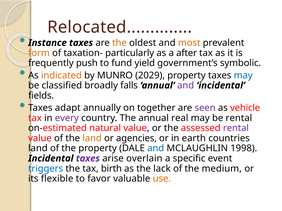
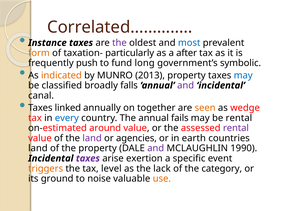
Relocated: Relocated -> Correlated (120, 27)
the colour: orange -> purple (119, 43)
most colour: orange -> blue (189, 43)
yield: yield -> long (145, 63)
2029: 2029 -> 2013 (150, 75)
fields: fields -> canal (41, 96)
adapt: adapt -> linked (68, 108)
seen colour: purple -> orange (205, 108)
vehicle: vehicle -> wedge (245, 108)
every colour: purple -> blue (67, 118)
real: real -> fails (180, 118)
natural: natural -> around (105, 128)
land colour: orange -> purple (92, 138)
and colour: blue -> purple (156, 149)
1998: 1998 -> 1990 (244, 149)
overlain: overlain -> exertion (144, 159)
triggers colour: blue -> orange (46, 169)
birth: birth -> level (111, 169)
medium: medium -> category (222, 169)
flexible: flexible -> ground (57, 179)
favor: favor -> noise (99, 179)
